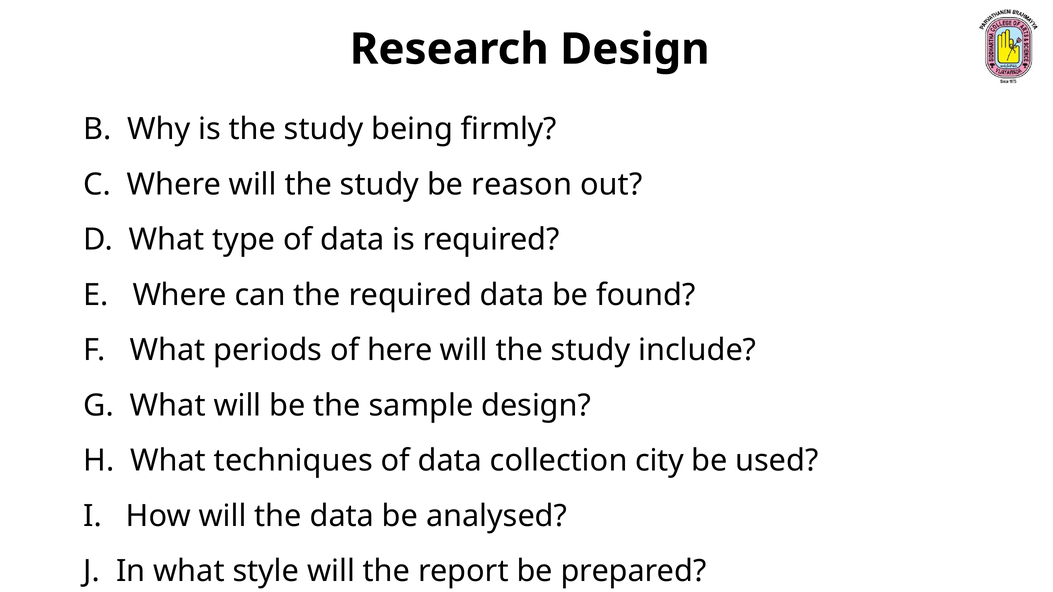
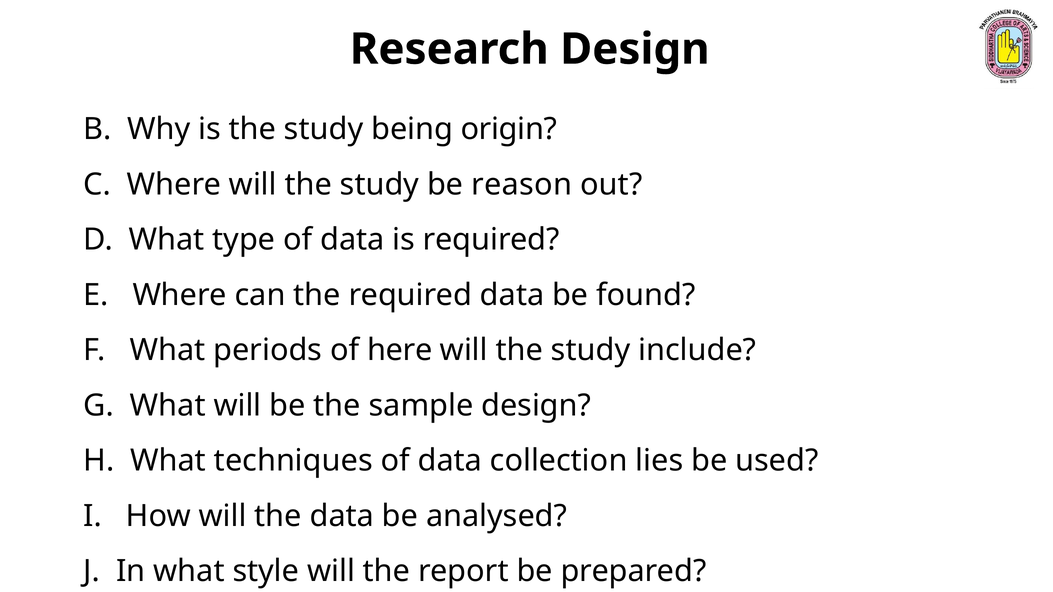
firmly: firmly -> origin (509, 129)
city: city -> lies (659, 461)
